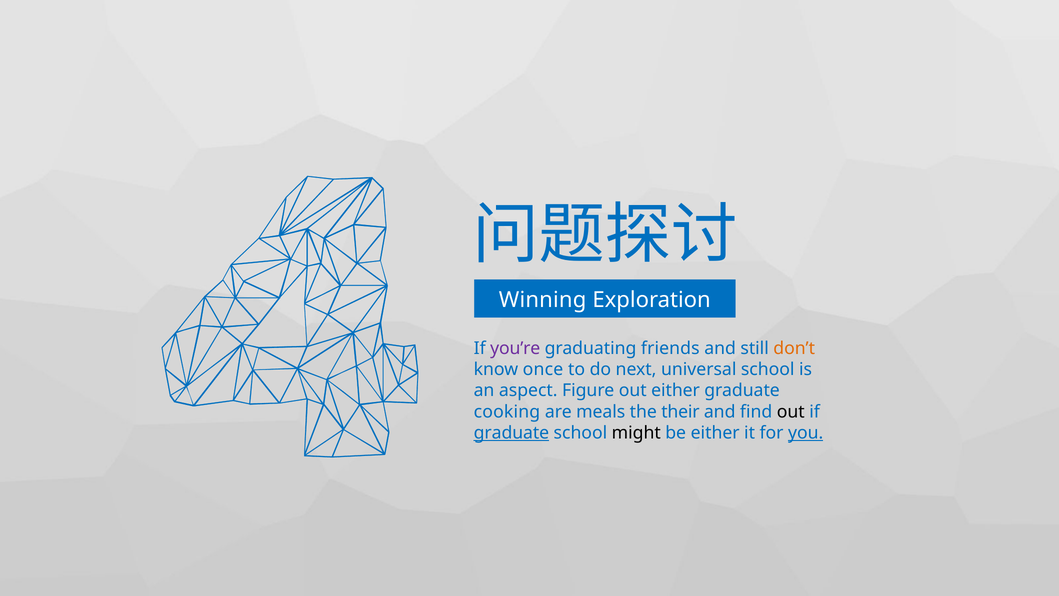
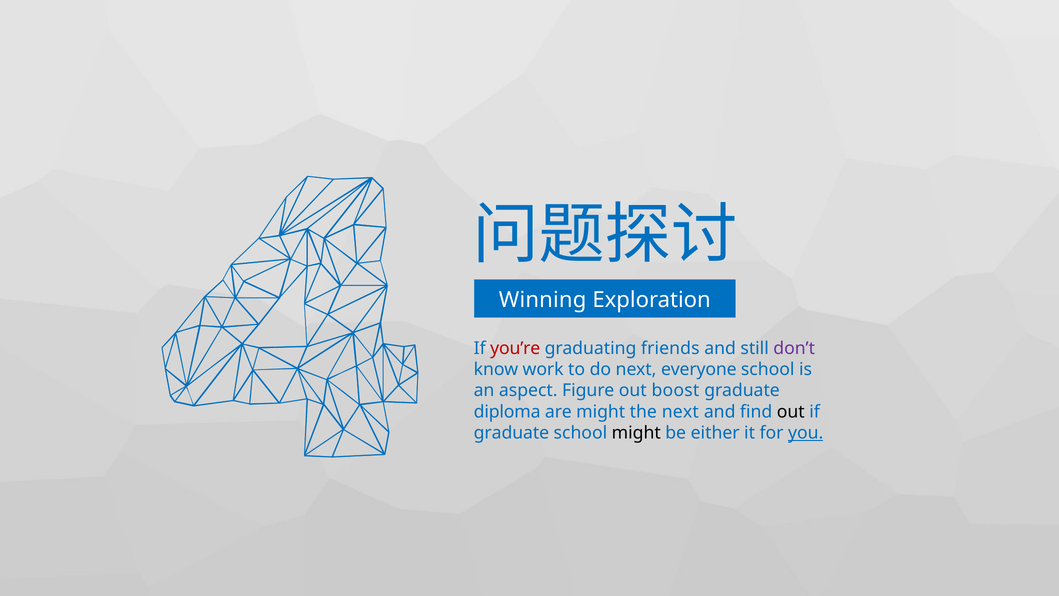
you’re colour: purple -> red (515, 348)
don’t colour: orange -> purple (794, 348)
once: once -> work (543, 369)
universal: universal -> everyone (699, 369)
out either: either -> boost (675, 390)
cooking: cooking -> diploma (507, 412)
are meals: meals -> might (601, 412)
the their: their -> next (680, 412)
graduate underline: present -> none (511, 433)
